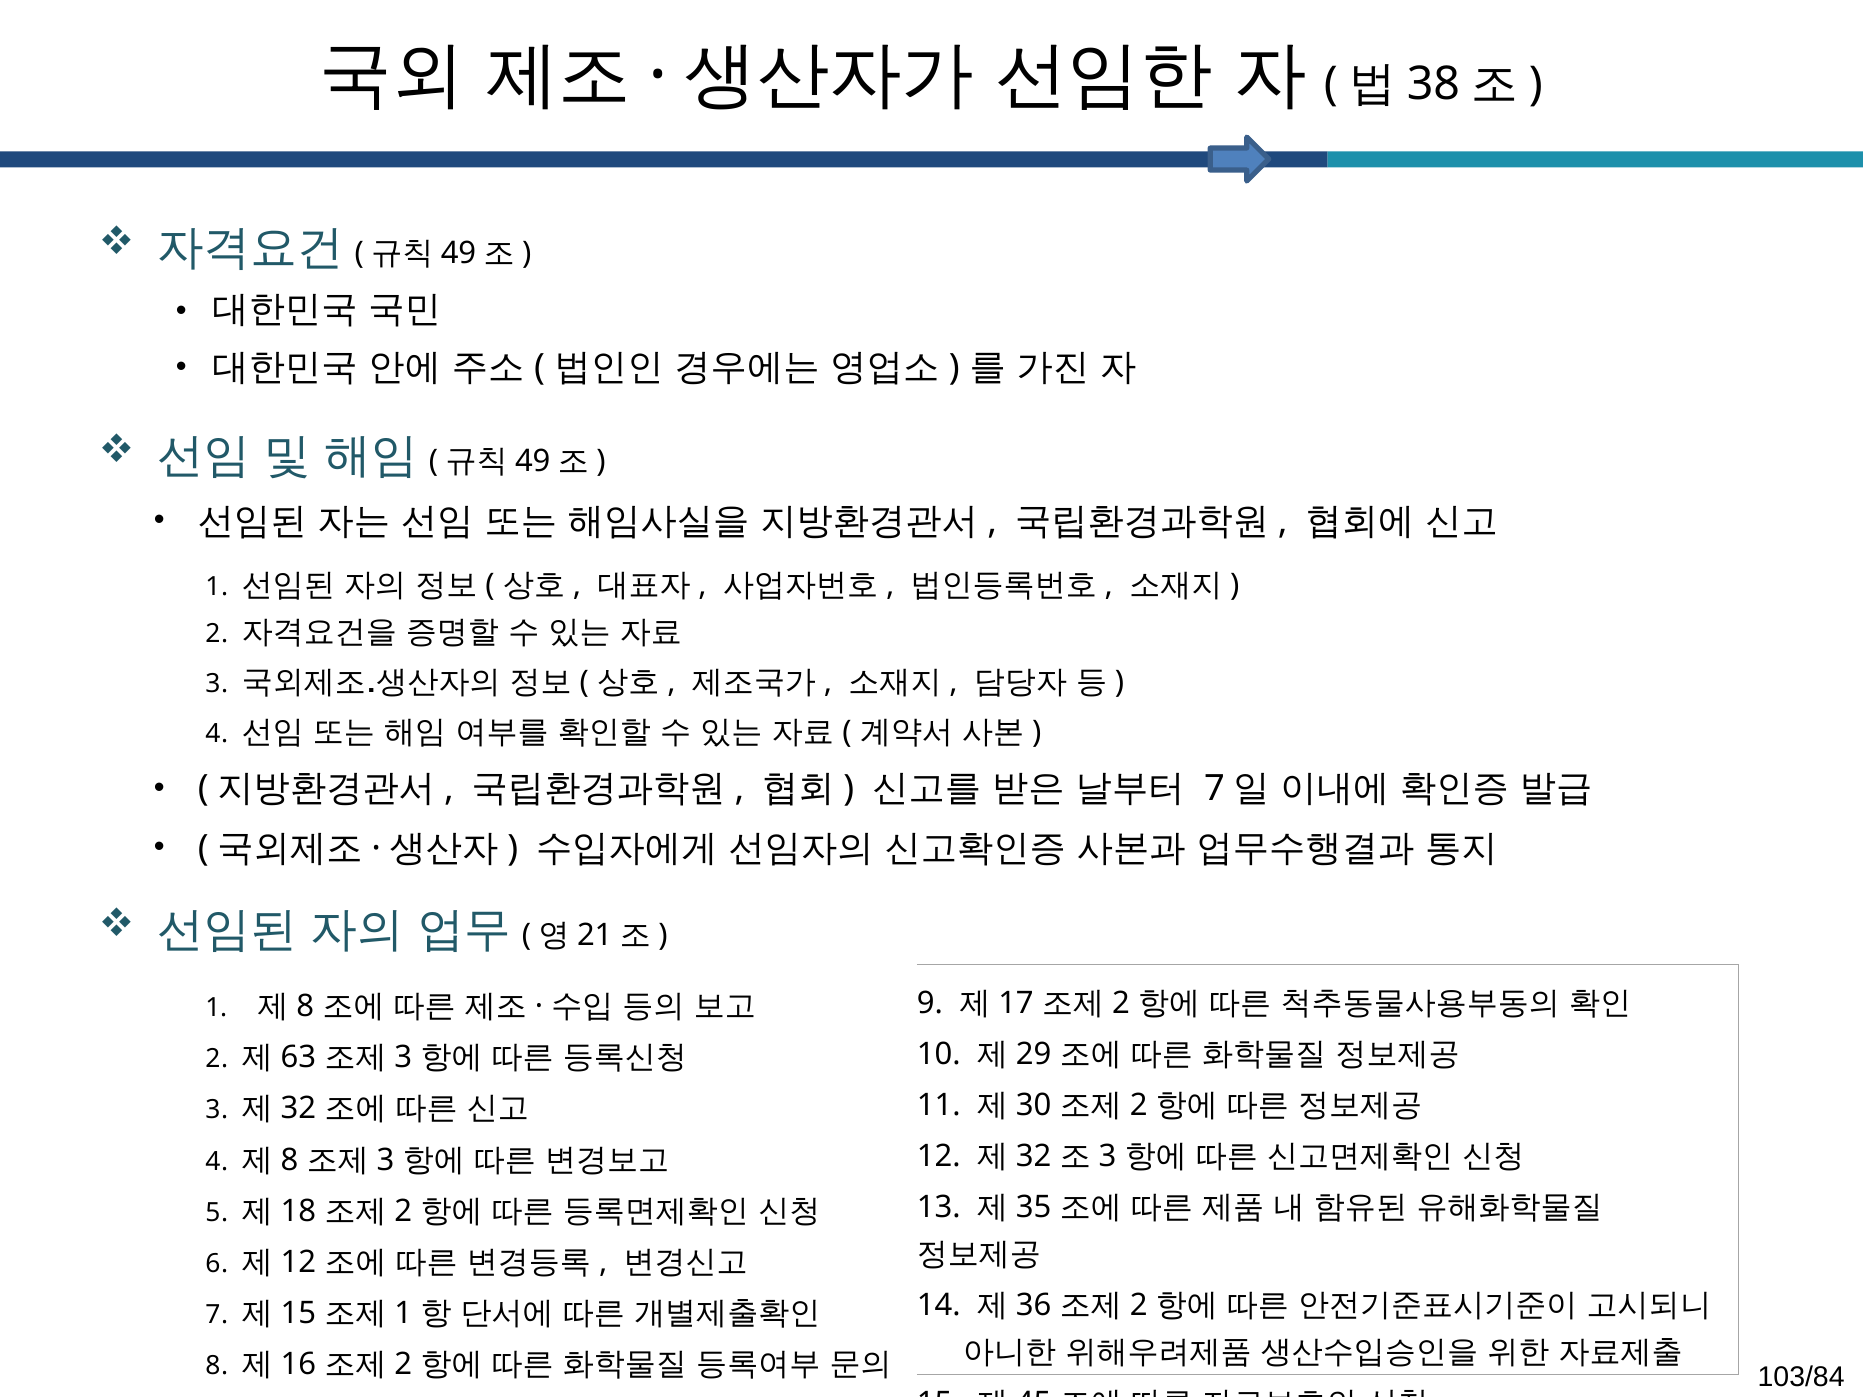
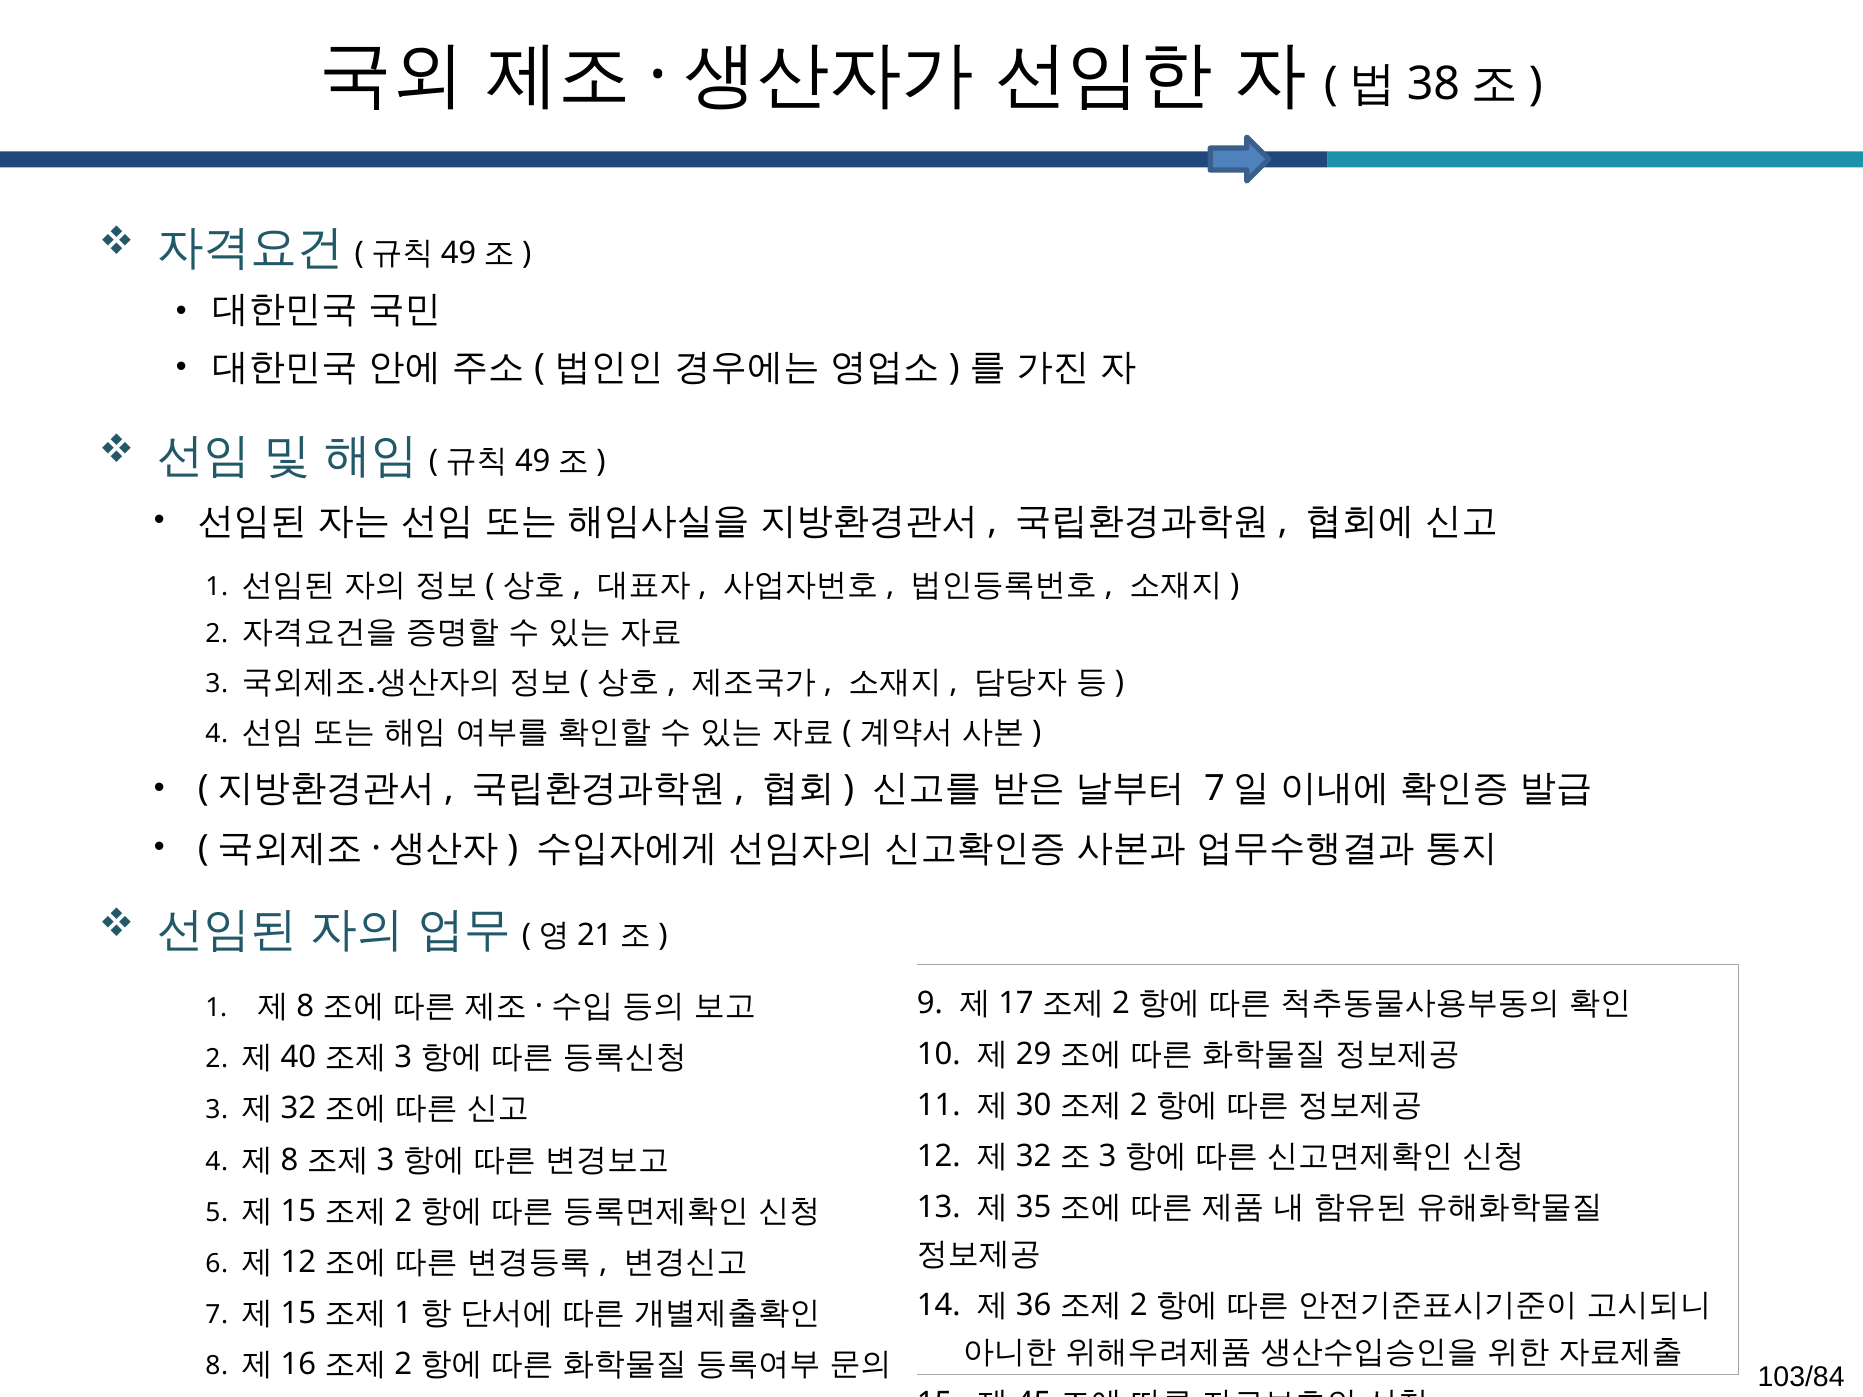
63: 63 -> 40 (298, 1058)
18: 18 -> 15 (298, 1211)
